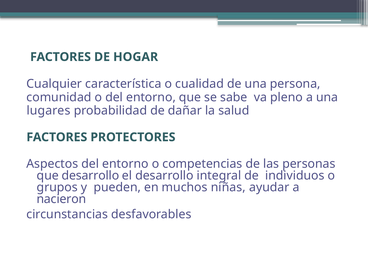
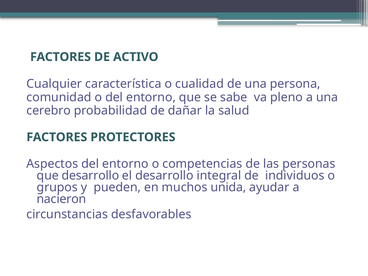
HOGAR: HOGAR -> ACTIVO (136, 57)
lugares: lugares -> cerebro (49, 111)
niñas: niñas -> unida (228, 187)
